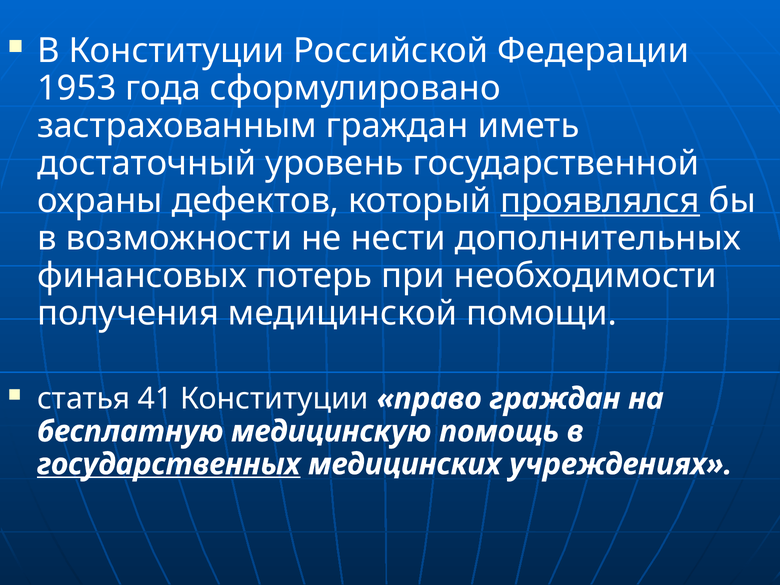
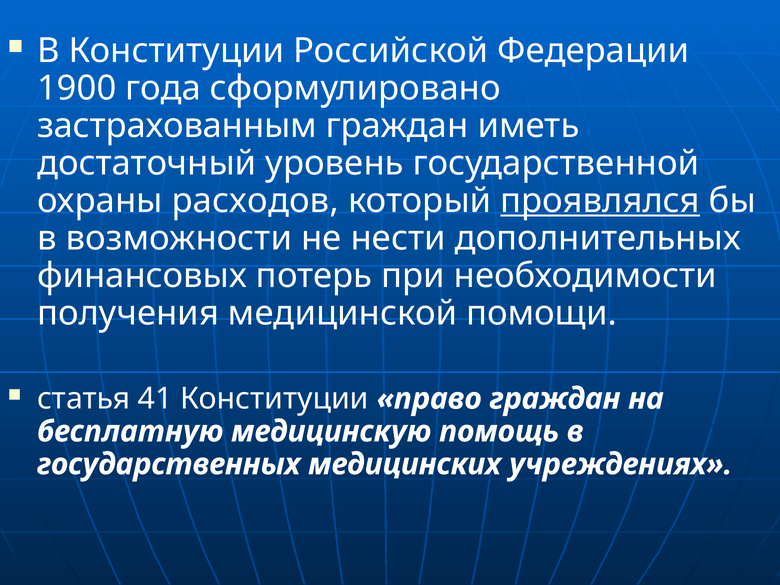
1953: 1953 -> 1900 (77, 88)
дефектов: дефектов -> расходов (255, 201)
государственных underline: present -> none (169, 464)
